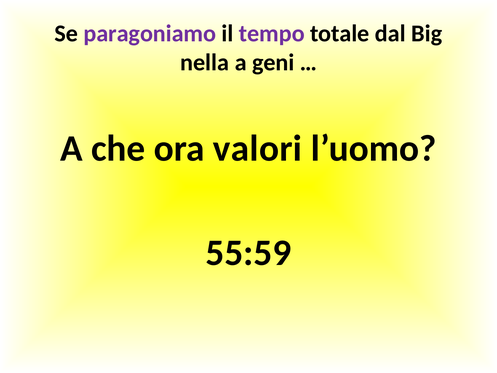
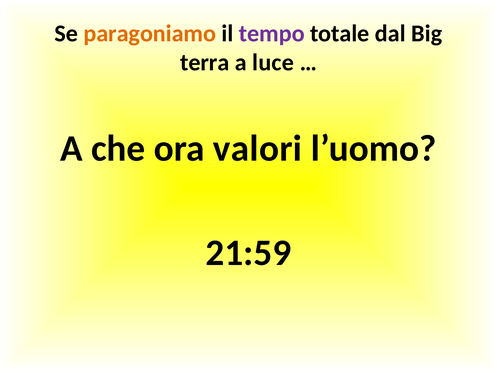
paragoniamo colour: purple -> orange (150, 34)
nella: nella -> terra (205, 63)
geni: geni -> luce (273, 63)
55:59: 55:59 -> 21:59 (248, 253)
